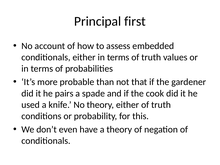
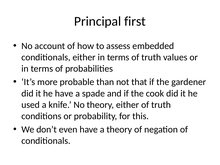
he pairs: pairs -> have (64, 93)
